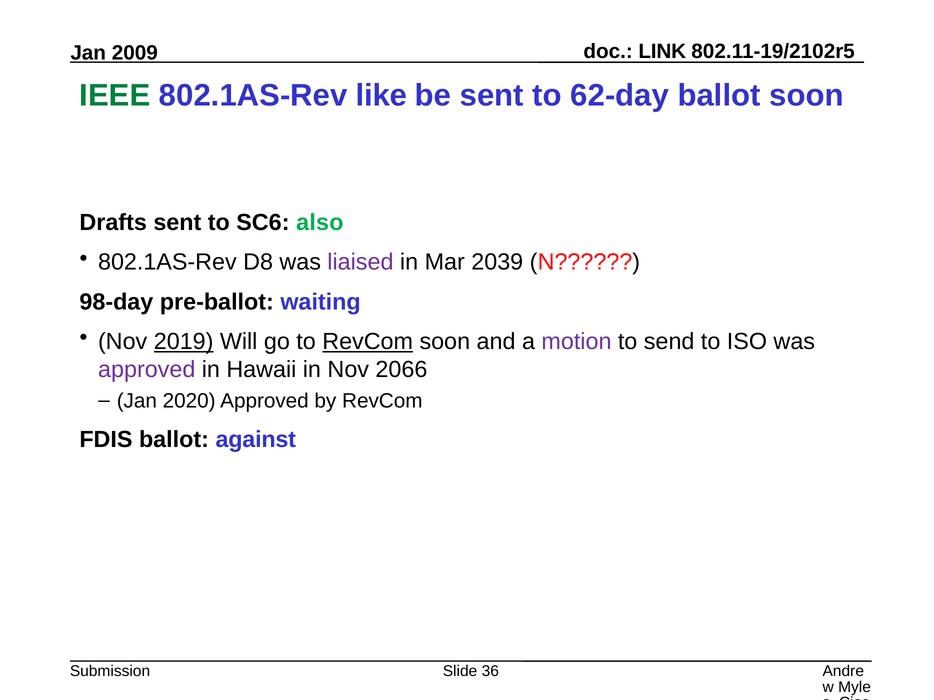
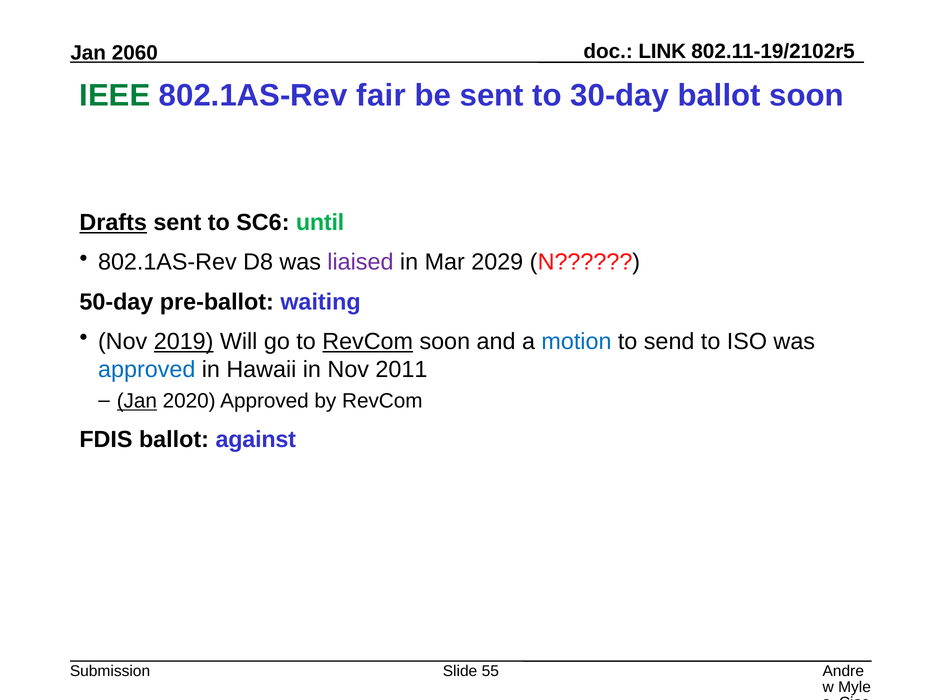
2009: 2009 -> 2060 (135, 53)
like: like -> fair (381, 96)
62-day: 62-day -> 30-day (620, 96)
Drafts underline: none -> present (113, 223)
also: also -> until (320, 223)
2039: 2039 -> 2029 (497, 262)
98-day: 98-day -> 50-day (116, 302)
motion colour: purple -> blue (576, 342)
approved colour: purple -> blue (147, 370)
2066: 2066 -> 2011 (401, 370)
Jan underline: none -> present (137, 401)
36: 36 -> 55 (490, 672)
